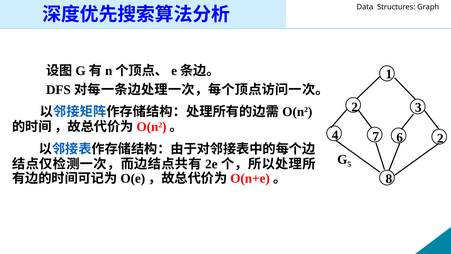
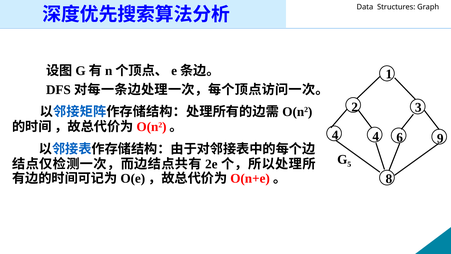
4 7: 7 -> 4 (376, 136)
6 2: 2 -> 9 (440, 138)
